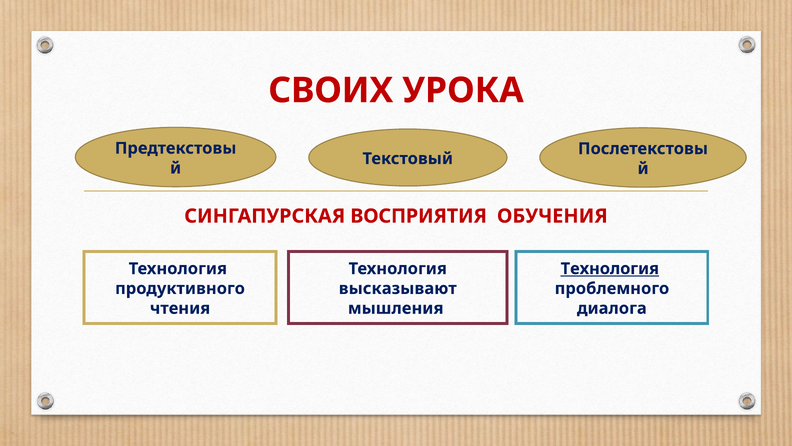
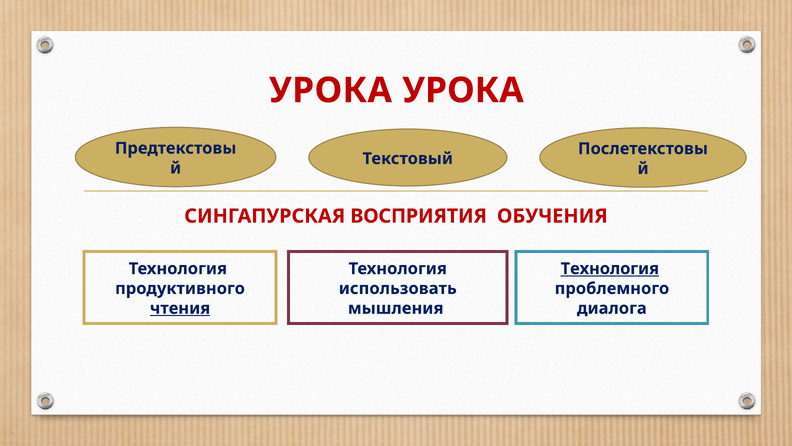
СВОИХ: СВОИХ -> УРОКА (330, 90)
высказывают: высказывают -> использовать (398, 288)
чтения underline: none -> present (180, 308)
